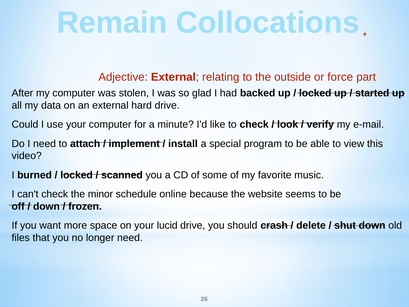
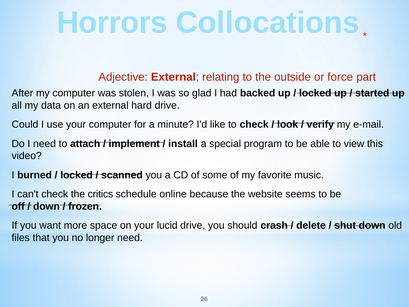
Remain: Remain -> Horrors (112, 23)
minor: minor -> critics (100, 194)
